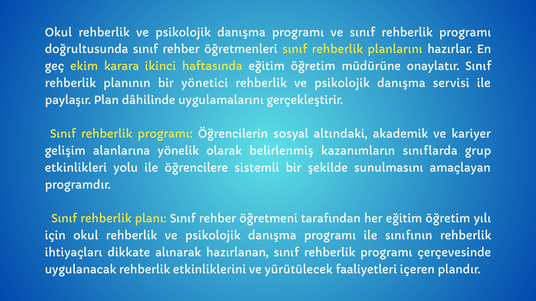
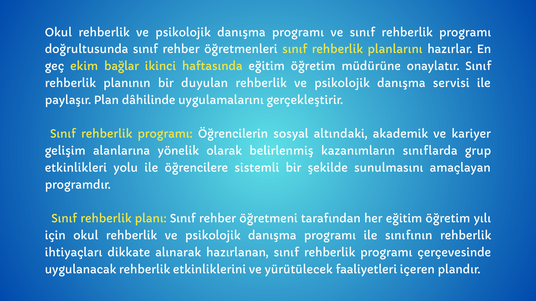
karara: karara -> bağlar (122, 67)
yönetici: yönetici -> duyulan (205, 84)
